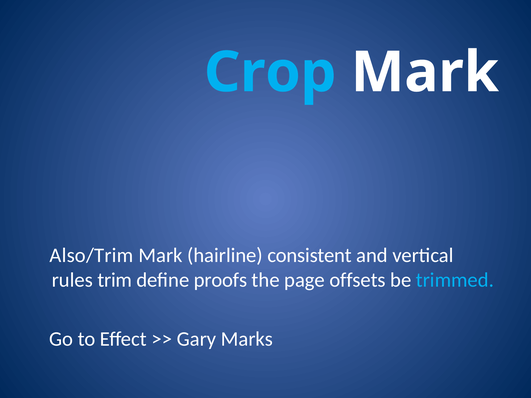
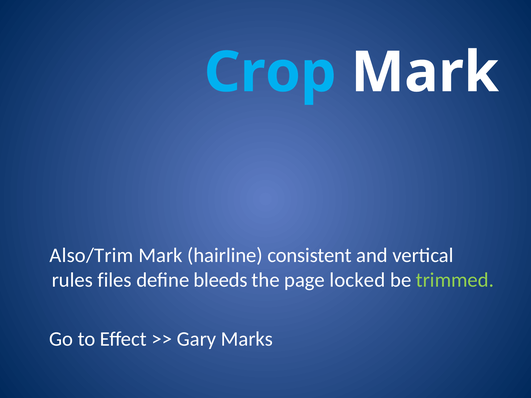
trim: trim -> files (115, 280)
proofs: proofs -> bleeds (221, 280)
offsets: offsets -> locked (357, 280)
trimmed colour: light blue -> light green (455, 280)
